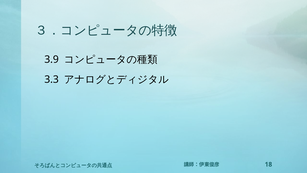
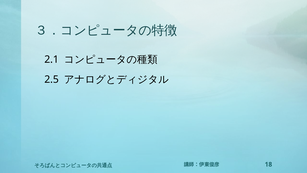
3.9: 3.9 -> 2.1 (52, 59)
3.3: 3.3 -> 2.5 (52, 79)
